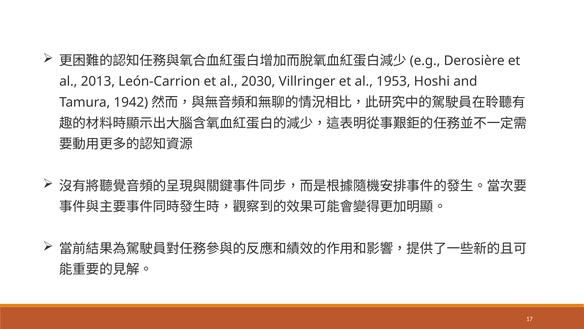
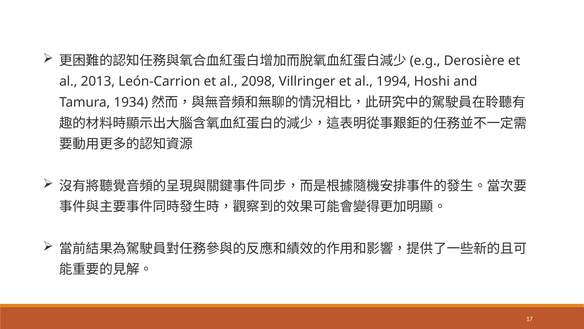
2030: 2030 -> 2098 (258, 81)
1953: 1953 -> 1994 (393, 81)
1942: 1942 -> 1934 (131, 102)
